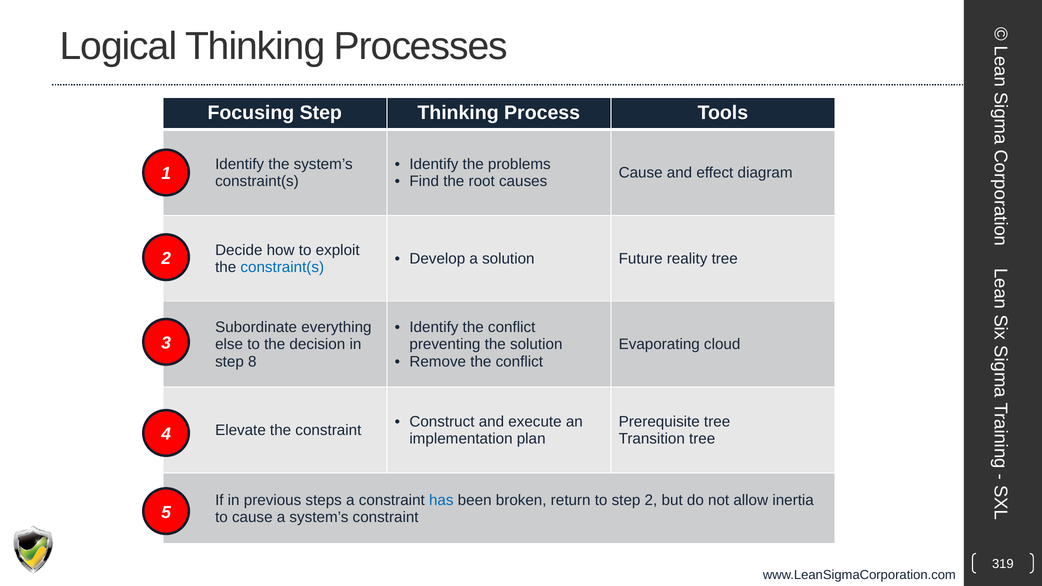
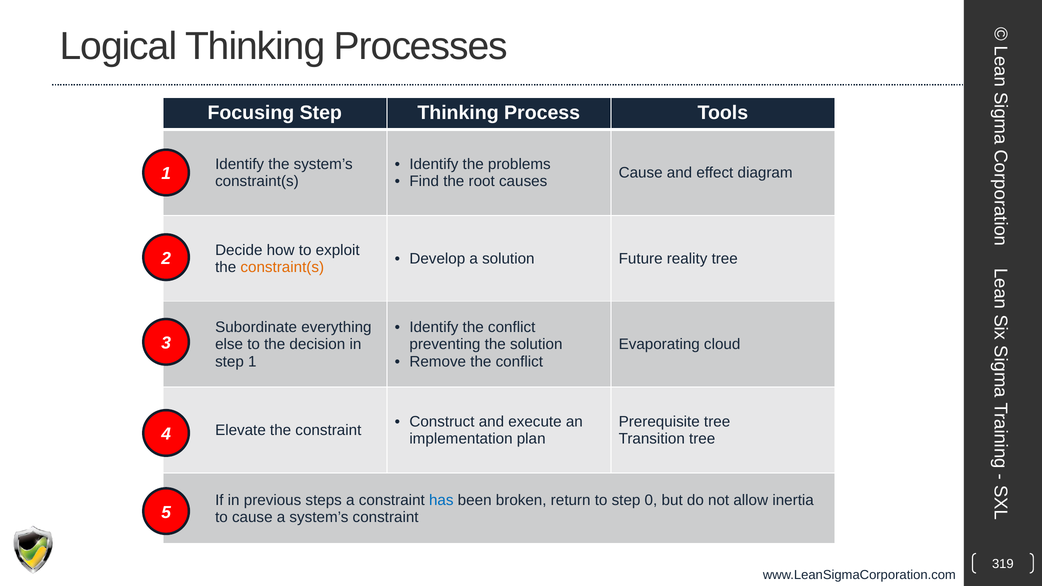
constraint(s colour: blue -> orange (282, 267)
step 8: 8 -> 1 (252, 362)
step 2: 2 -> 0 (651, 500)
